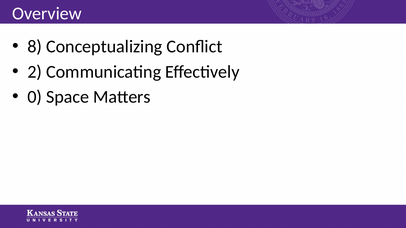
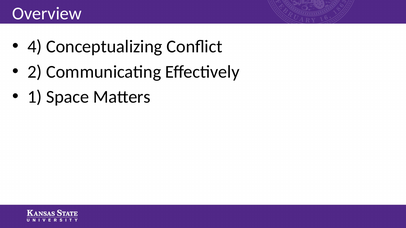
8: 8 -> 4 (35, 47)
0: 0 -> 1 (35, 97)
